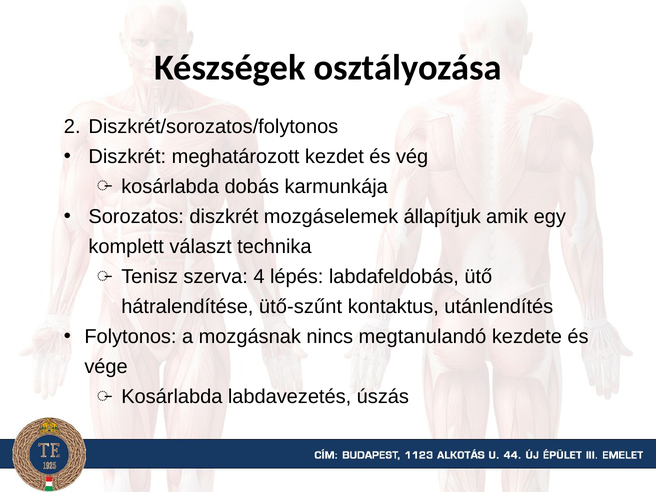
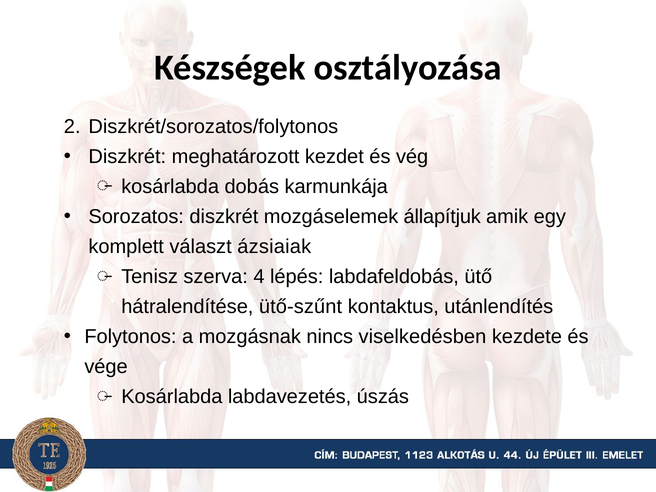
technika: technika -> ázsiaiak (274, 247)
megtanulandó: megtanulandó -> viselkedésben (422, 337)
